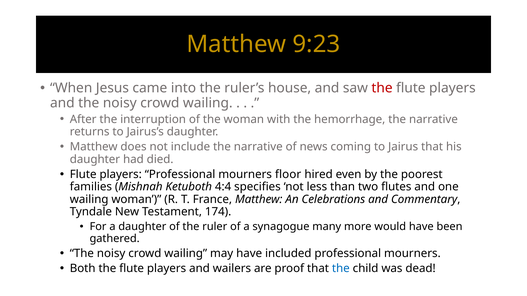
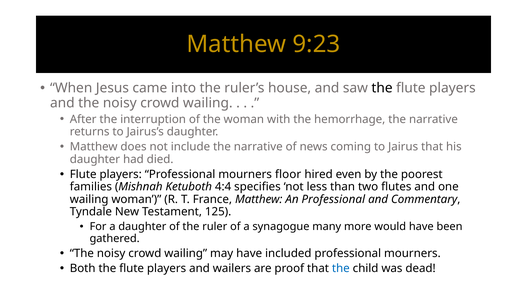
the colour: red -> black (382, 88)
An Celebrations: Celebrations -> Professional (333, 200)
174: 174 -> 125 (218, 212)
